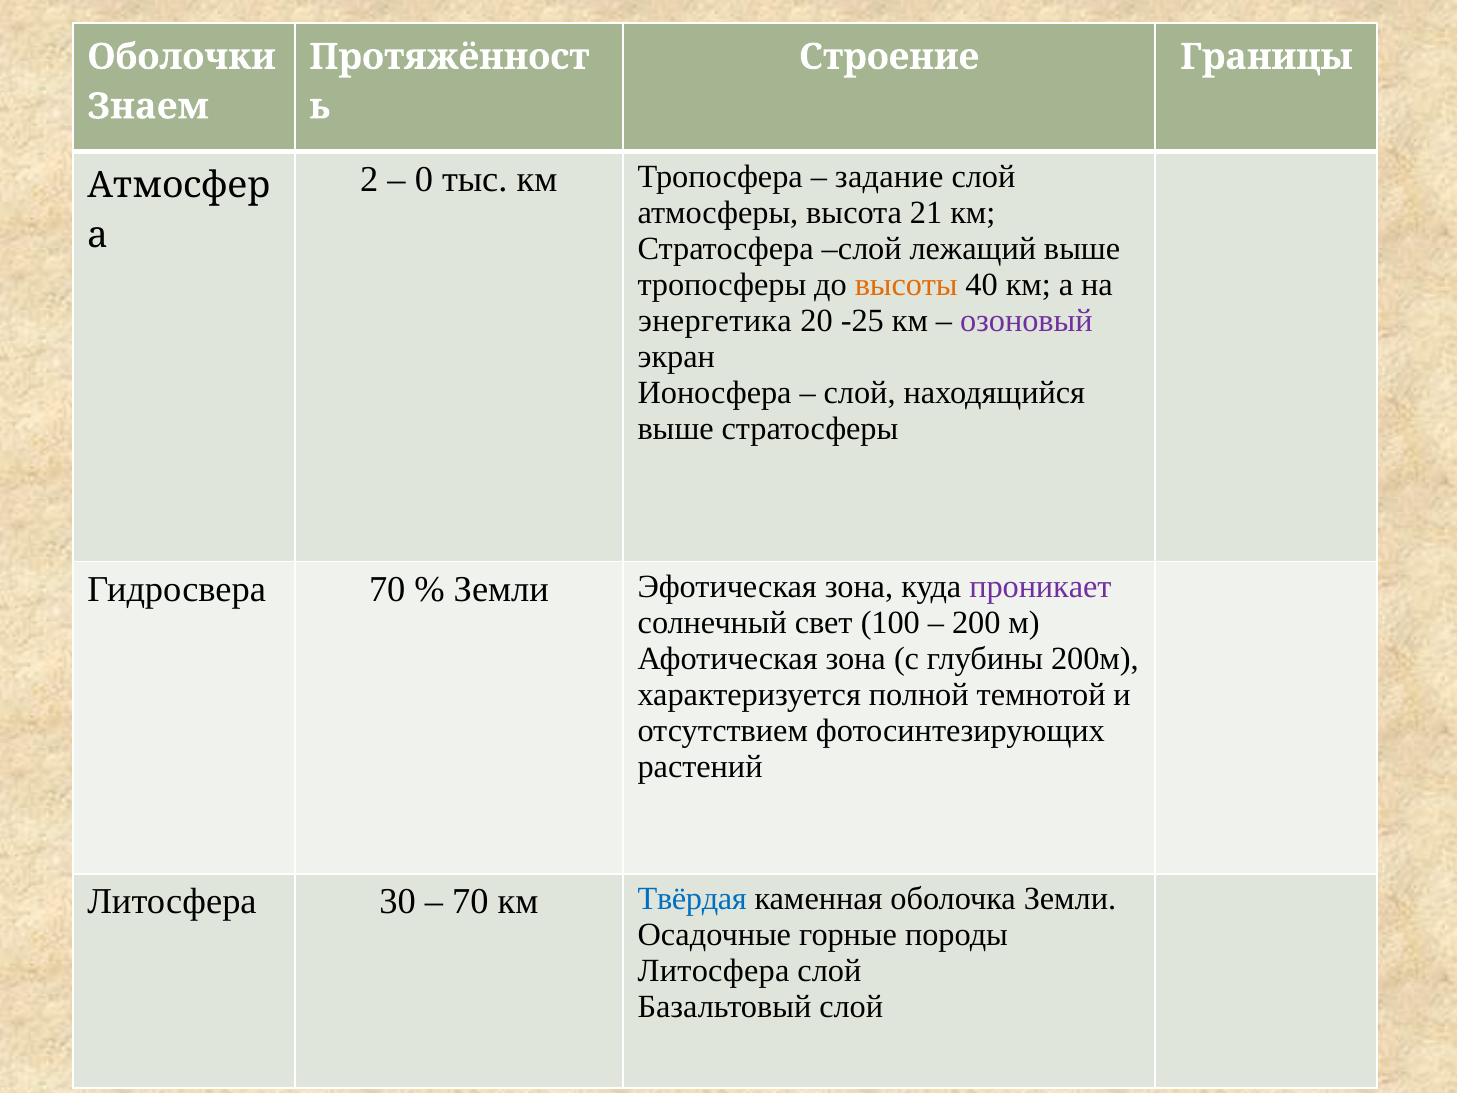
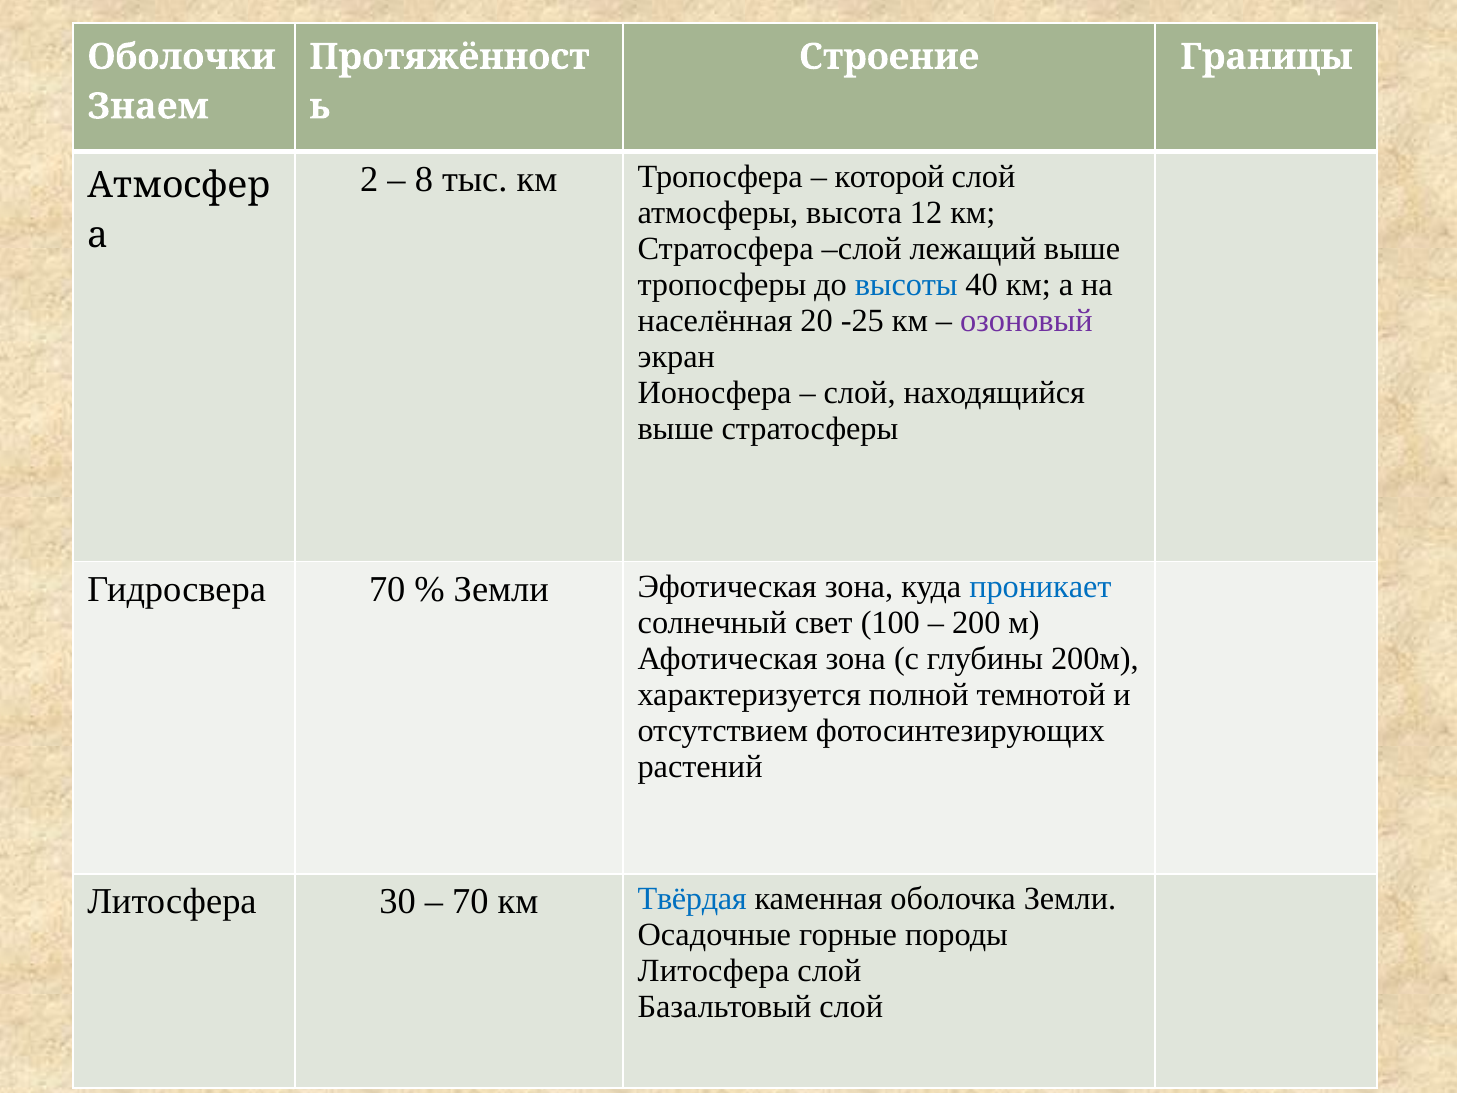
0: 0 -> 8 (424, 179)
задание: задание -> которой (889, 177)
21: 21 -> 12 (926, 213)
высоты colour: orange -> blue (906, 285)
энергетика: энергетика -> населённая (715, 321)
проникает colour: purple -> blue (1040, 587)
